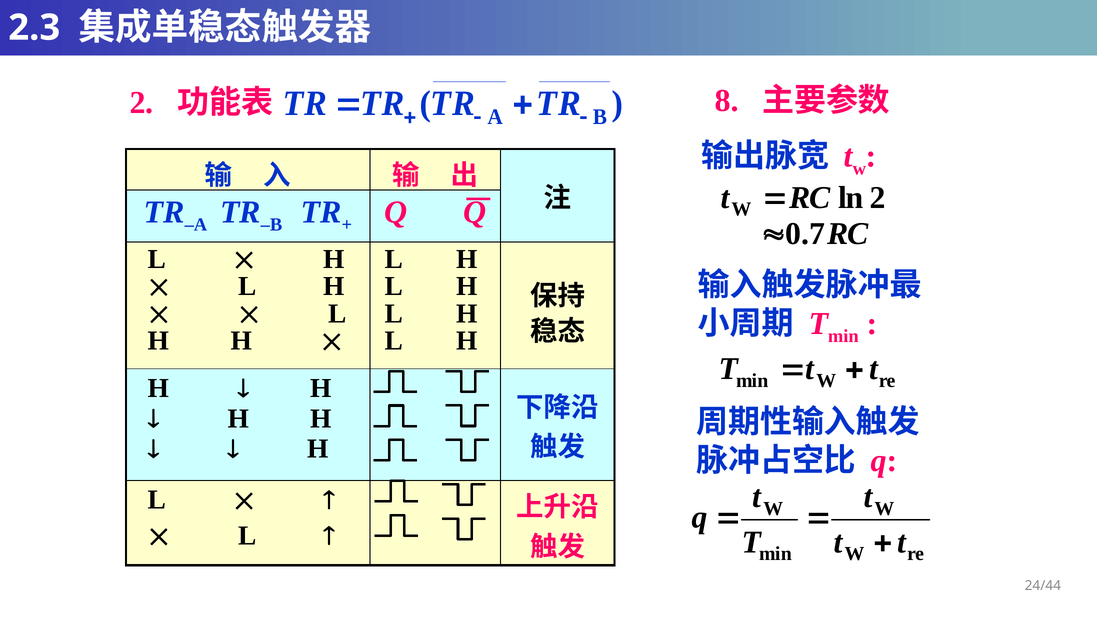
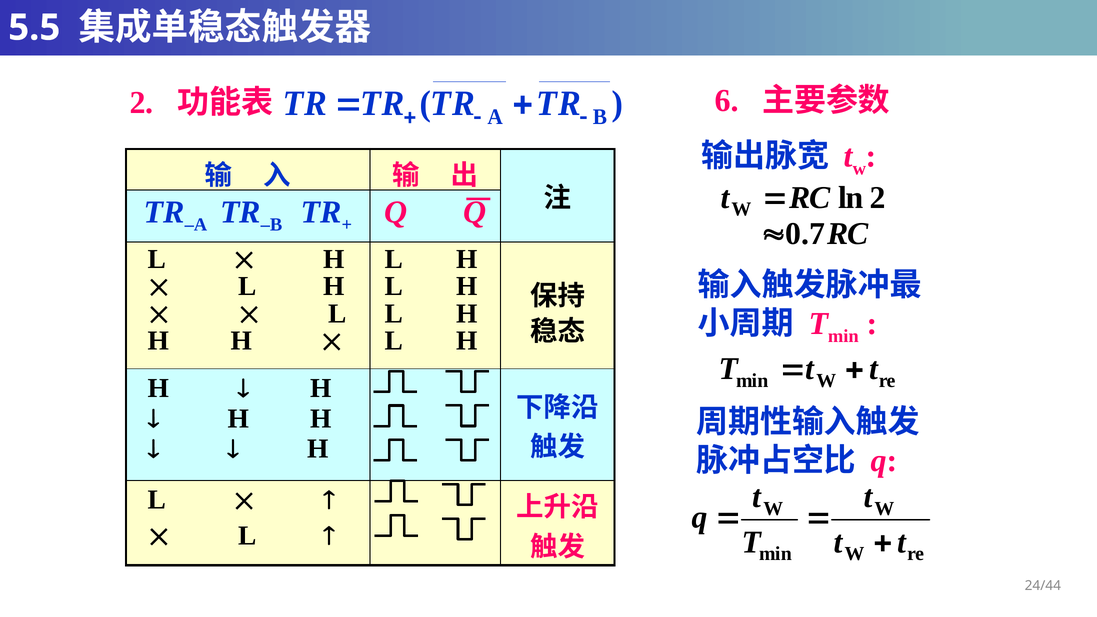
2.3: 2.3 -> 5.5 (34, 28)
8: 8 -> 6 (727, 101)
